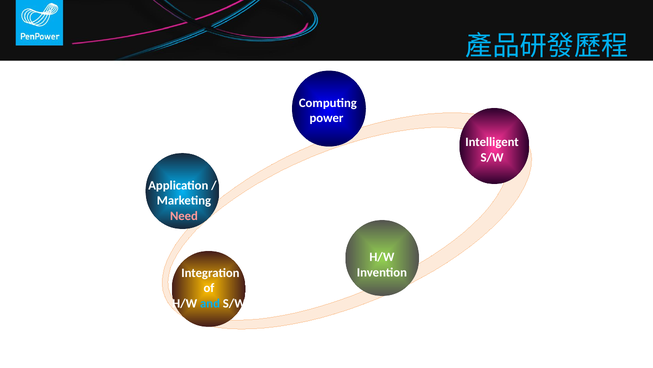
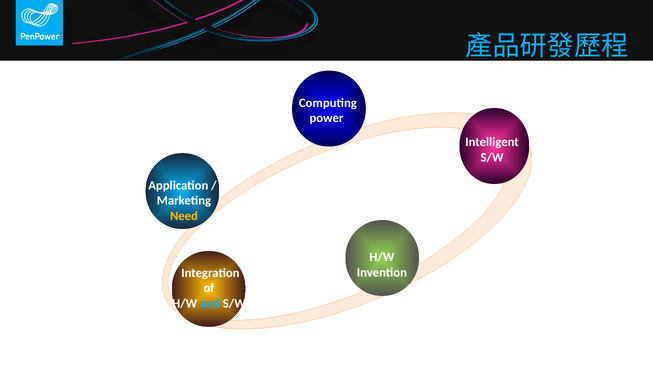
Need colour: pink -> yellow (184, 216)
